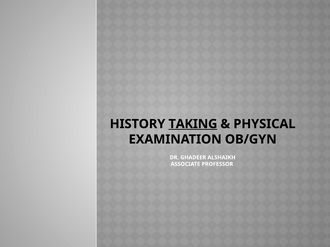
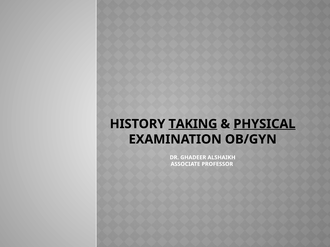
PHYSICAL underline: none -> present (264, 124)
